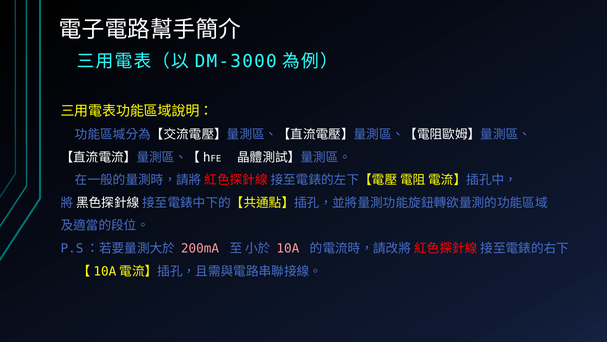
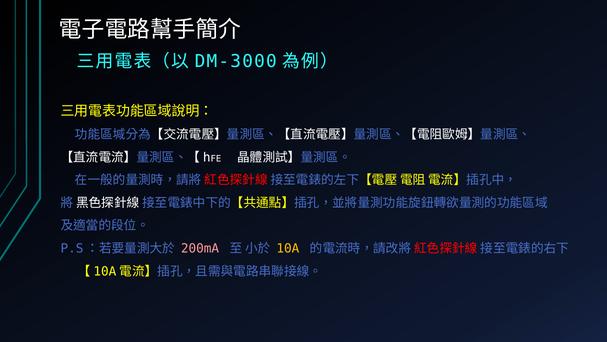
10A colour: pink -> yellow (288, 248)
